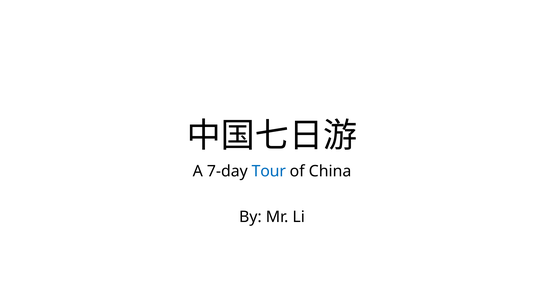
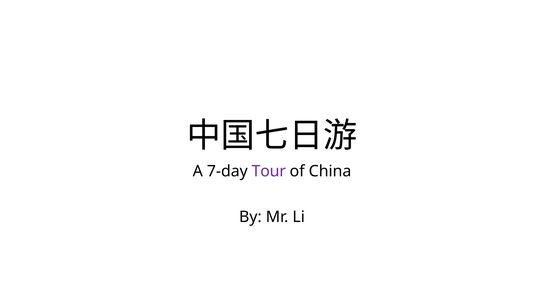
Tour colour: blue -> purple (269, 171)
